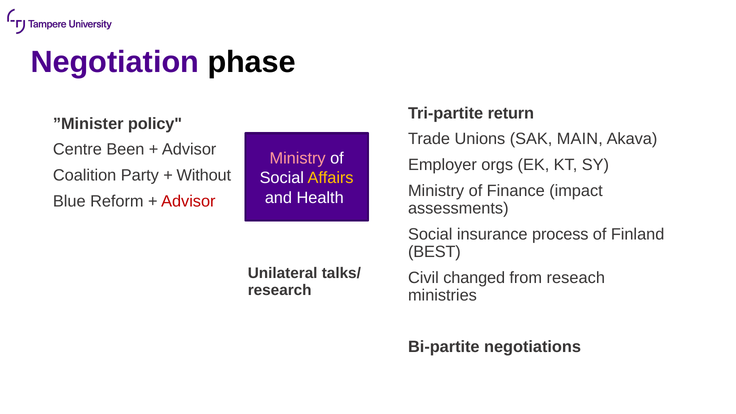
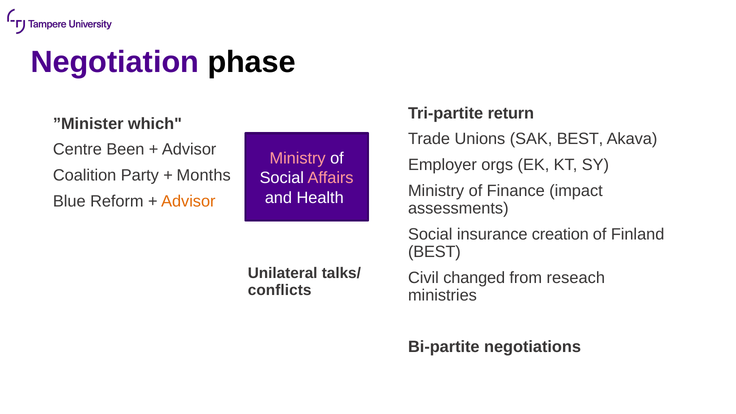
policy: policy -> which (155, 124)
SAK MAIN: MAIN -> BEST (580, 139)
Without: Without -> Months (204, 175)
Affairs colour: yellow -> pink (331, 178)
Advisor colour: red -> orange (188, 201)
process: process -> creation (560, 234)
research: research -> conflicts (280, 290)
